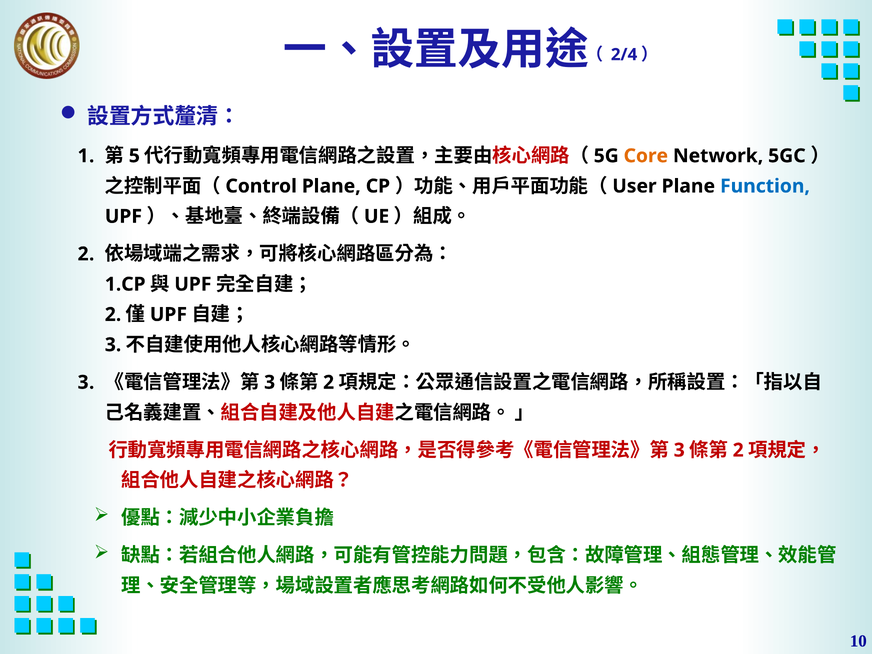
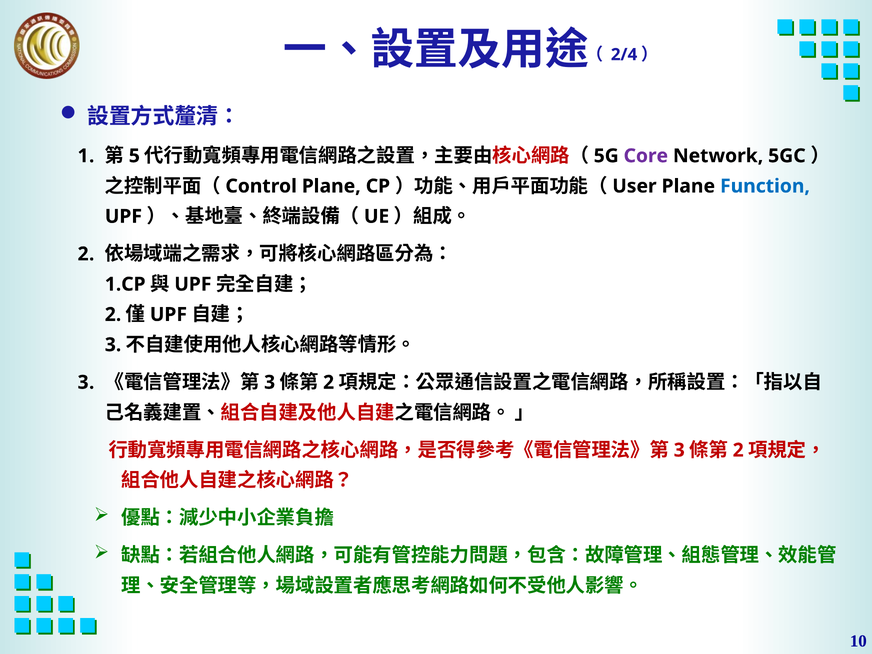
Core colour: orange -> purple (646, 156)
